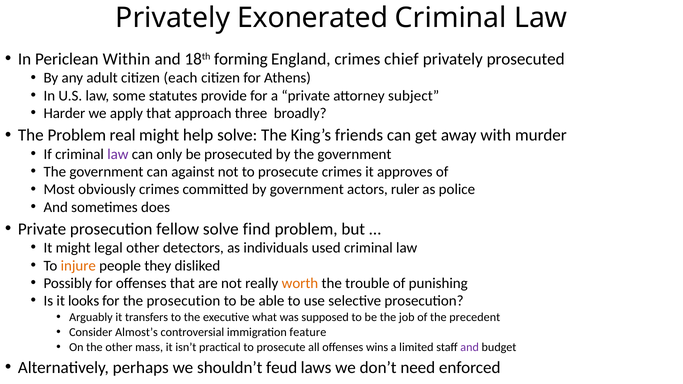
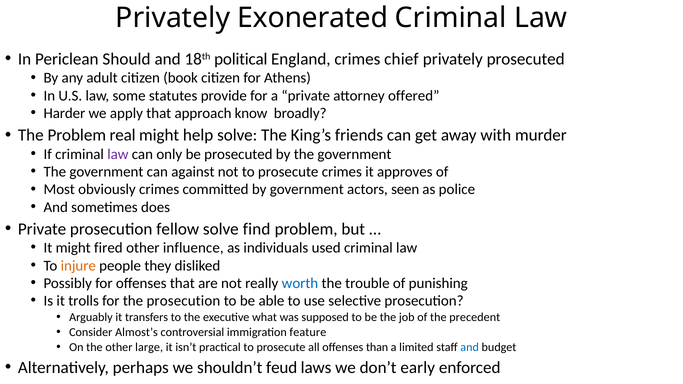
Within: Within -> Should (127, 59)
forming: forming -> political (241, 59)
each: each -> book (181, 78)
subject: subject -> offered (414, 96)
three: three -> know (251, 113)
ruler: ruler -> seen (405, 190)
legal: legal -> fired (108, 248)
detectors: detectors -> influence (193, 248)
worth colour: orange -> blue (300, 283)
looks: looks -> trolls (84, 301)
mass: mass -> large (149, 347)
wins: wins -> than (377, 347)
and colour: purple -> blue (470, 347)
need: need -> early (418, 368)
